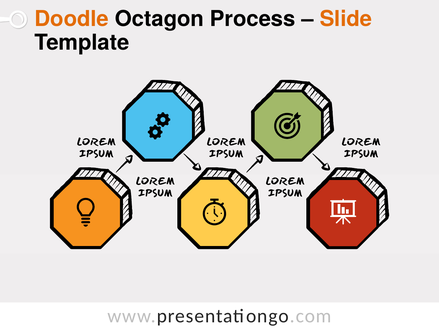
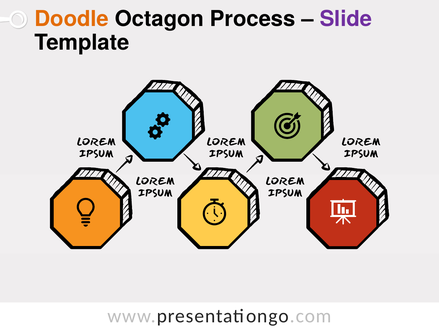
Slide colour: orange -> purple (346, 19)
